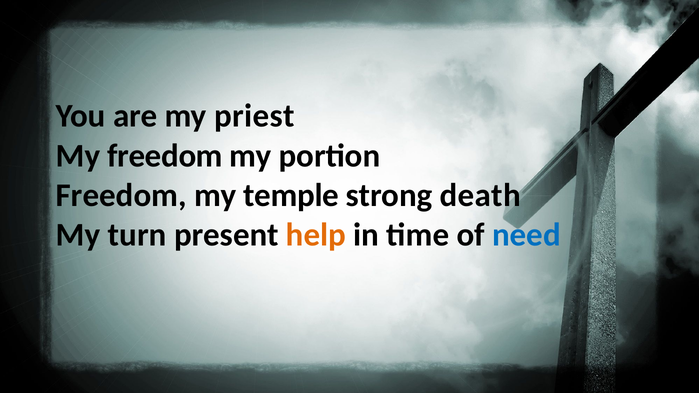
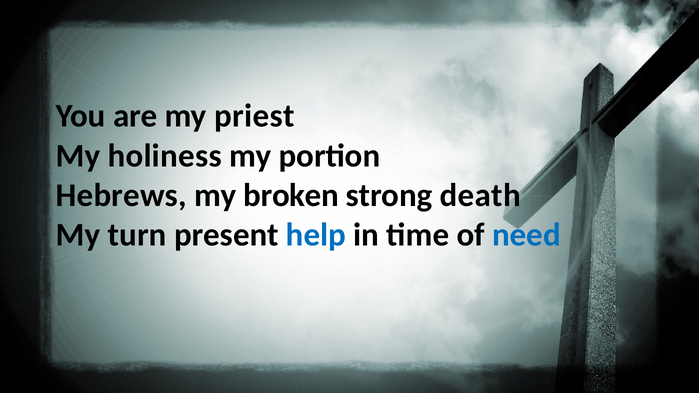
My freedom: freedom -> holiness (165, 156)
Freedom: Freedom -> Hebrews (121, 195)
temple: temple -> broken (291, 195)
help colour: orange -> blue (316, 235)
